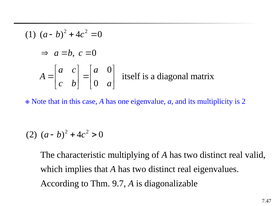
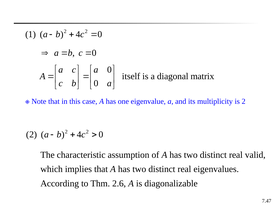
multiplying: multiplying -> assumption (129, 154)
9.7: 9.7 -> 2.6 (119, 183)
